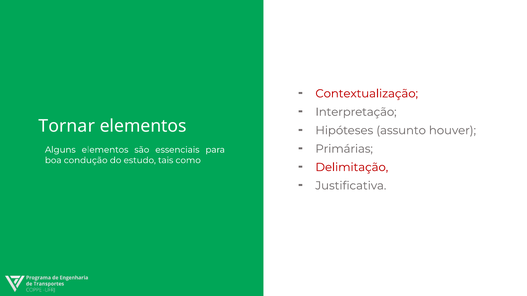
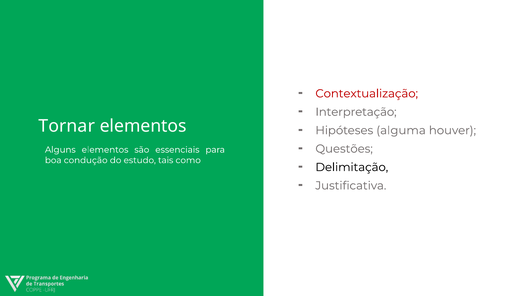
assunto: assunto -> alguma (401, 131)
Primárias: Primárias -> Questões (344, 149)
Delimitação colour: red -> black (352, 167)
